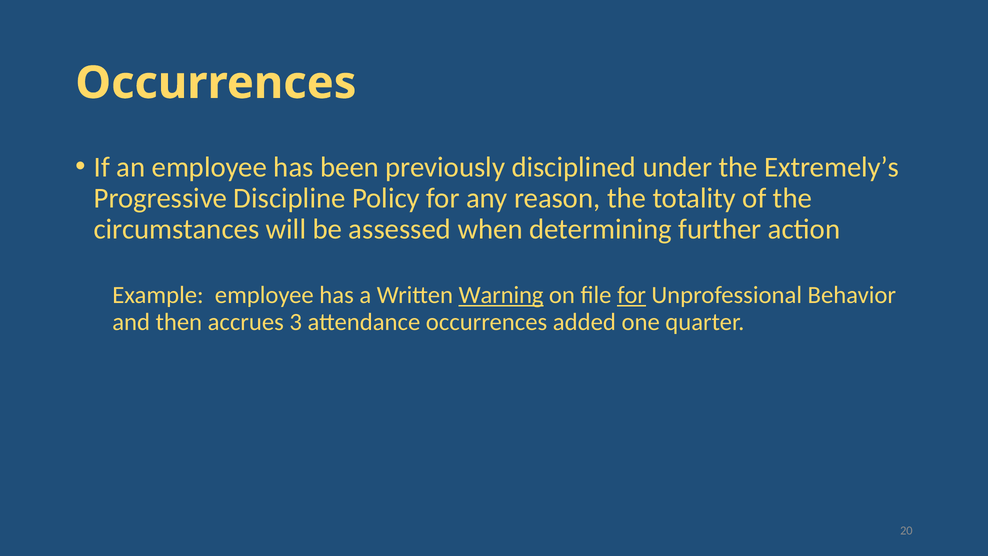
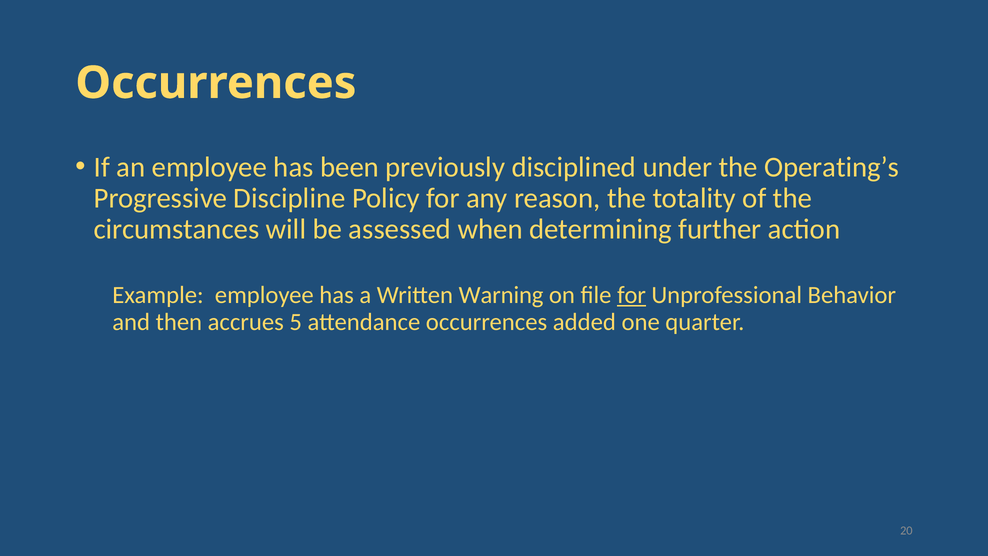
Extremely’s: Extremely’s -> Operating’s (832, 167)
Warning underline: present -> none (501, 295)
3: 3 -> 5 (296, 322)
